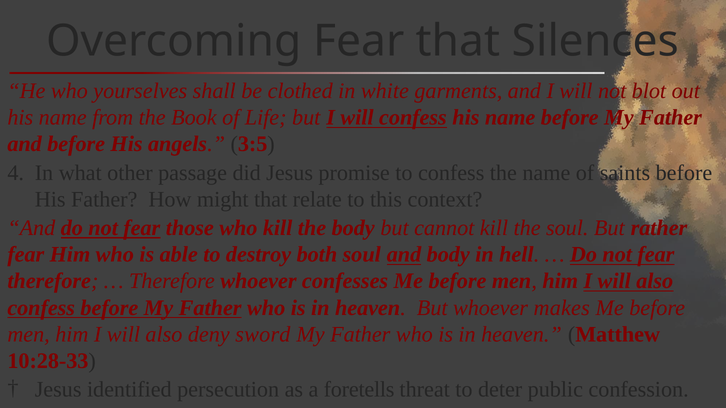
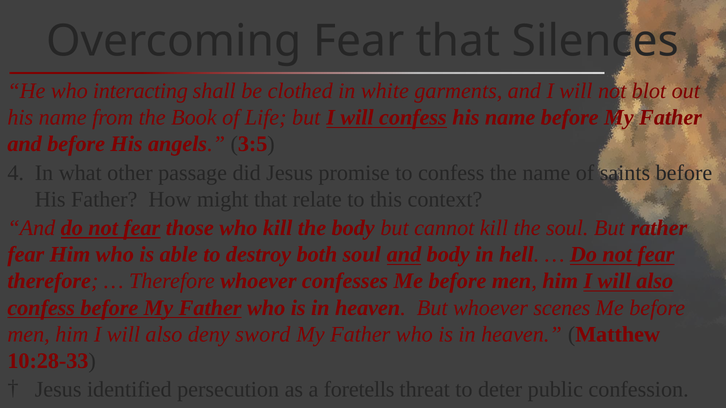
yourselves: yourselves -> interacting (140, 91)
makes: makes -> scenes (562, 308)
